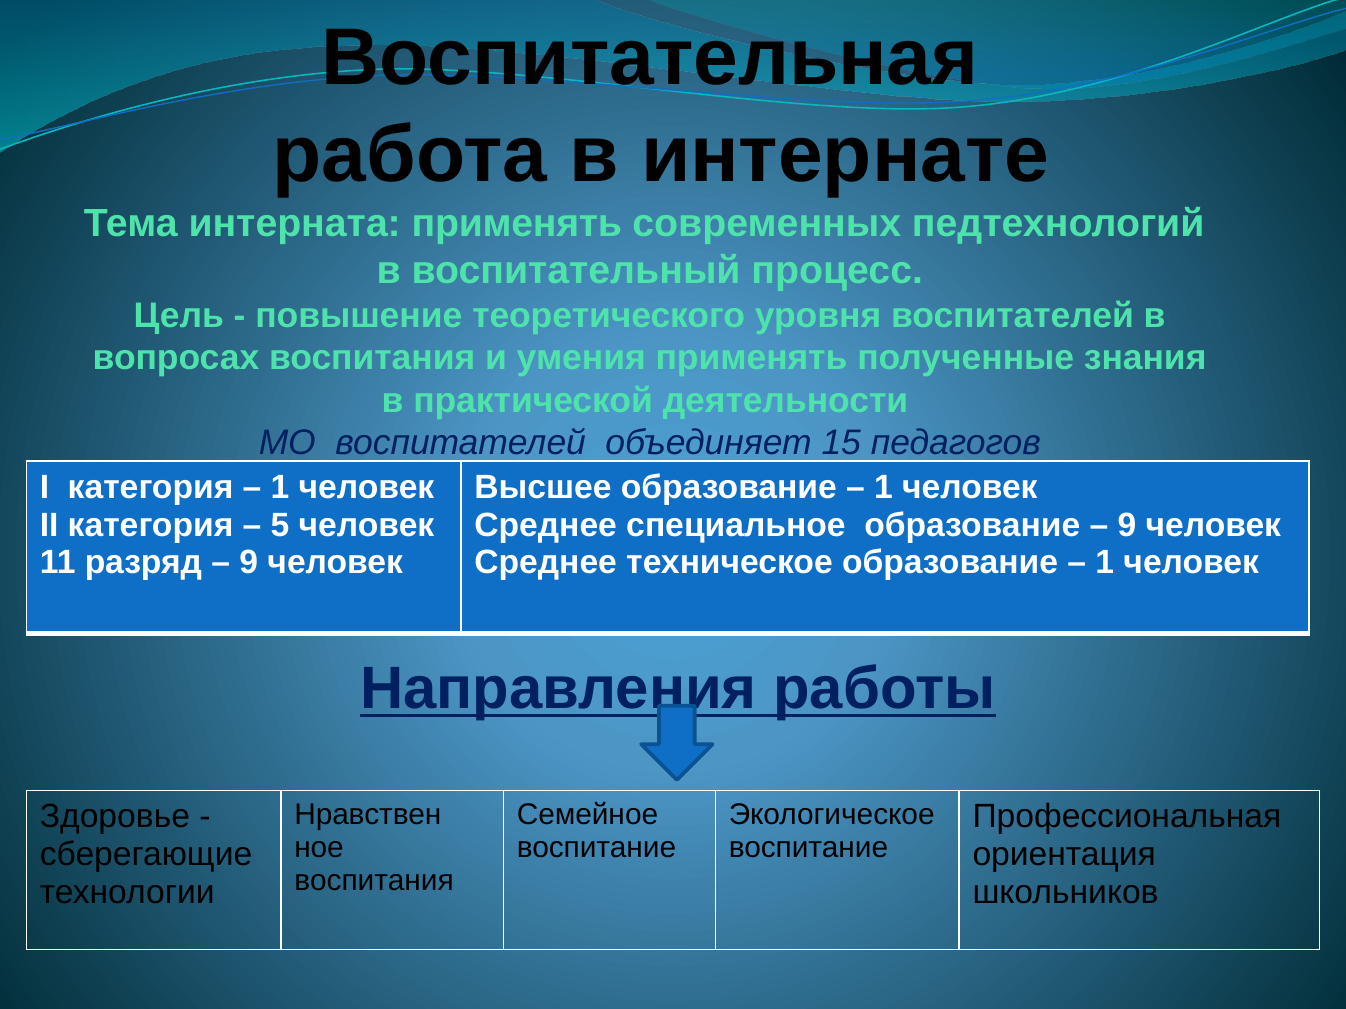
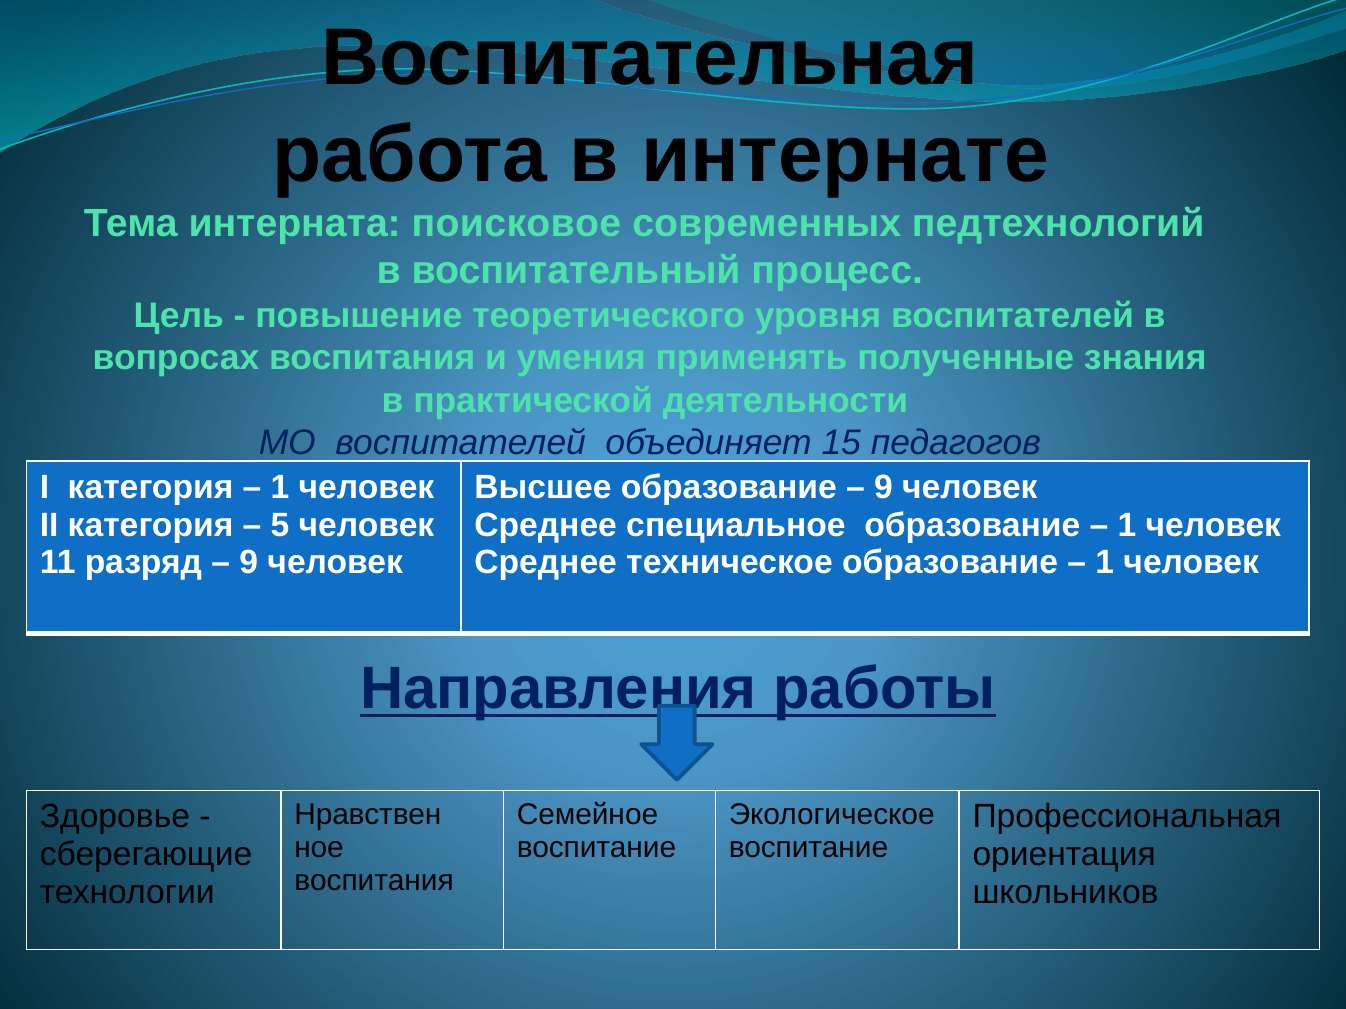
интерната применять: применять -> поисковое (516, 224)
1: 1 -> 9 (883, 488)
9: 9 -> 1 (1127, 525)
